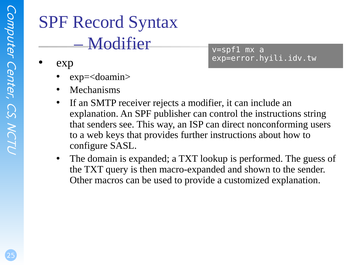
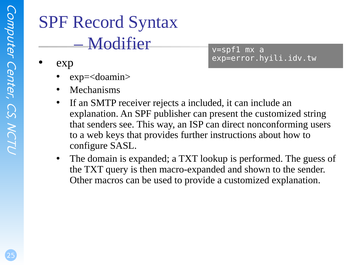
a modifier: modifier -> included (206, 103)
control: control -> present (224, 114)
the instructions: instructions -> customized (278, 114)
